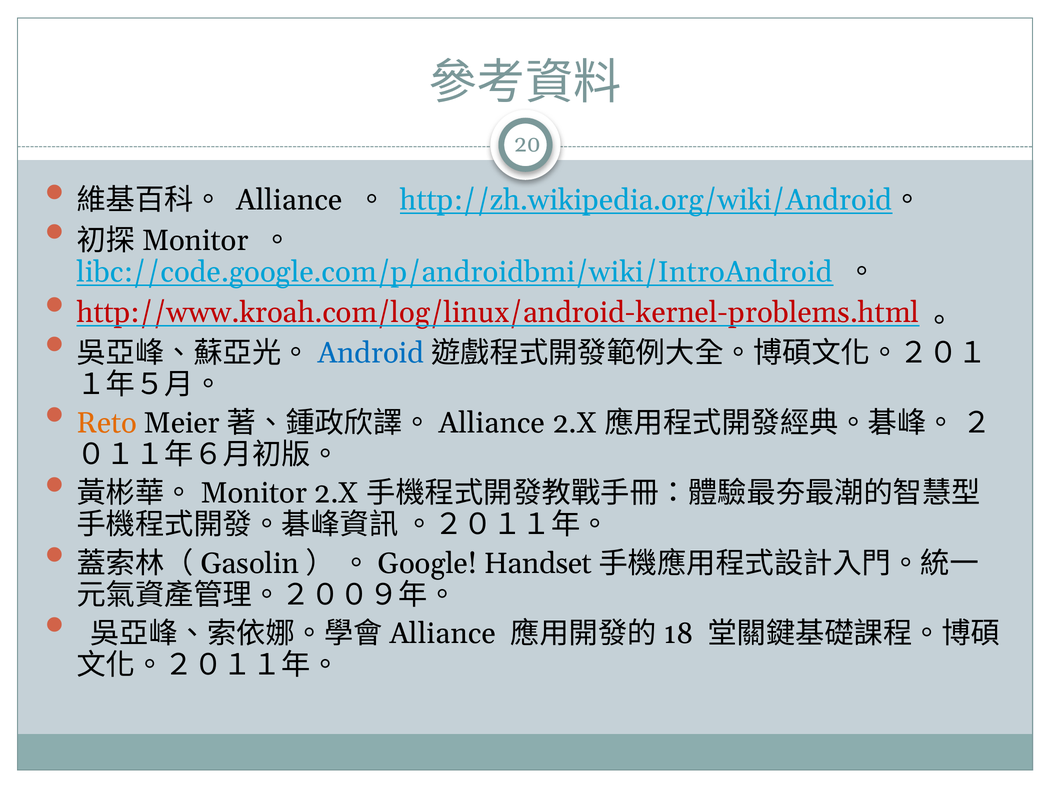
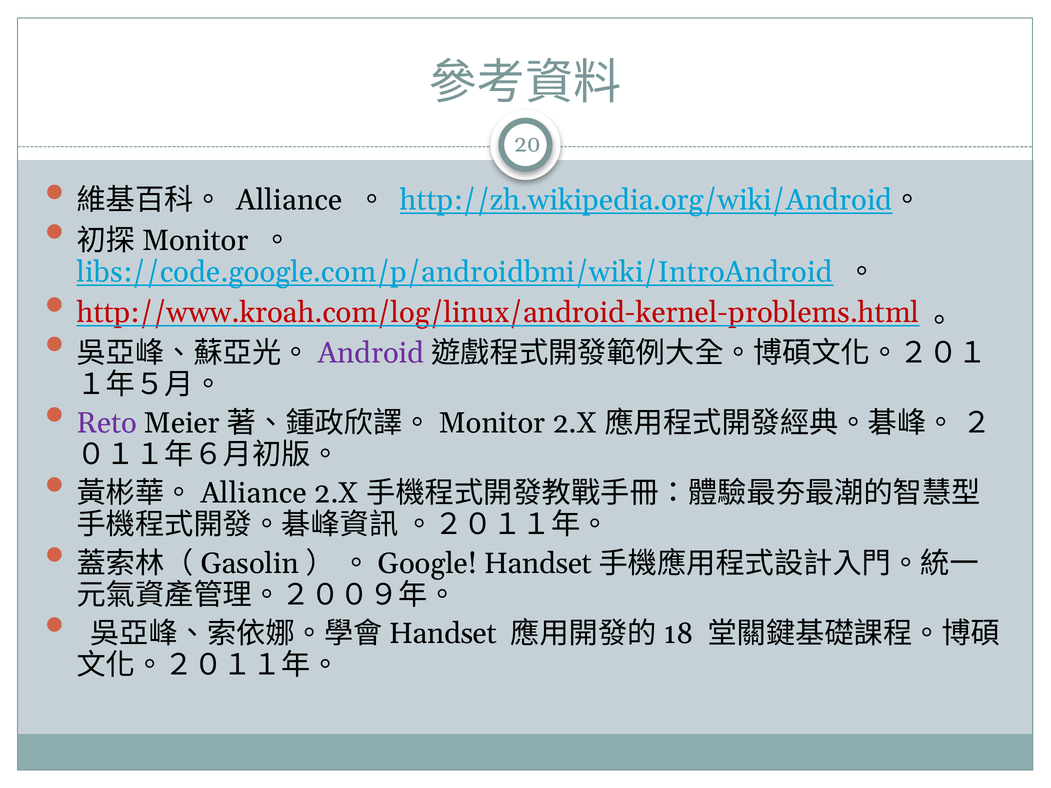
libc://code.google.com/p/androidbmi/wiki/IntroAndroid: libc://code.google.com/p/androidbmi/wiki/IntroAndroid -> libs://code.google.com/p/androidbmi/wiki/IntroAndroid (455, 272)
Android colour: blue -> purple (371, 353)
Reto colour: orange -> purple (107, 423)
Alliance: Alliance -> Monitor (492, 423)
Monitor: Monitor -> Alliance (254, 493)
Alliance: Alliance -> Handset (443, 634)
